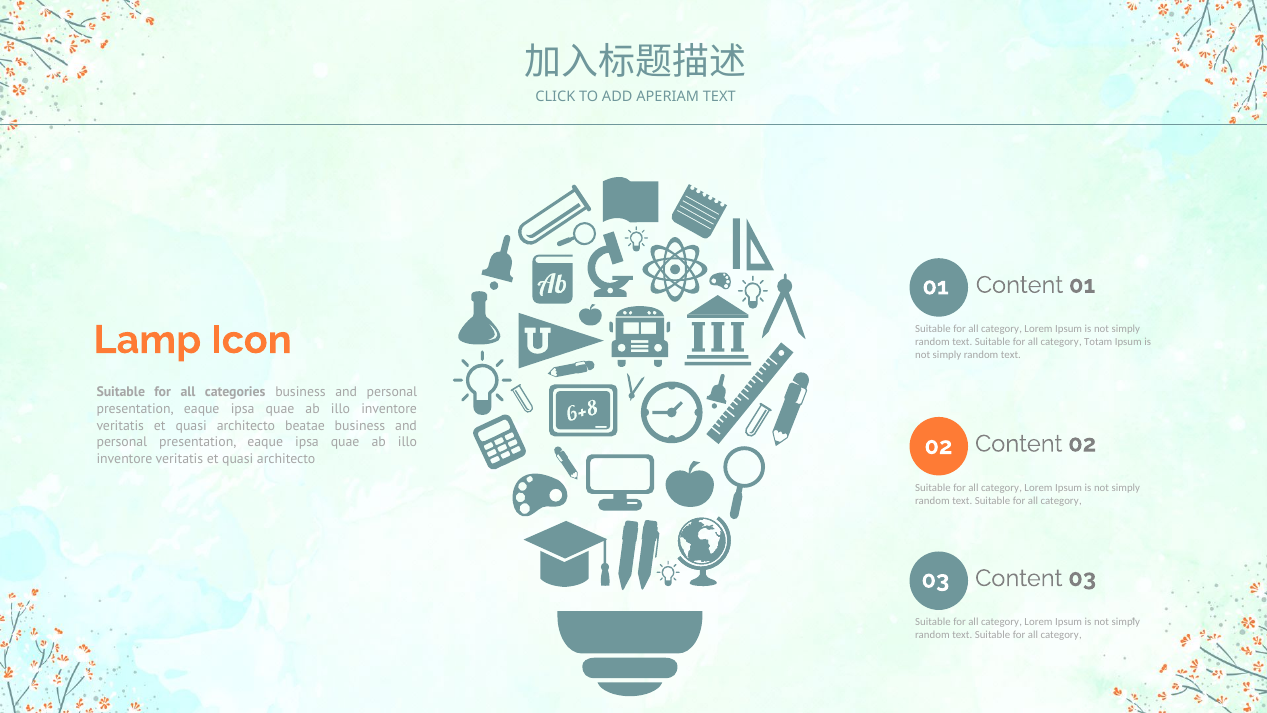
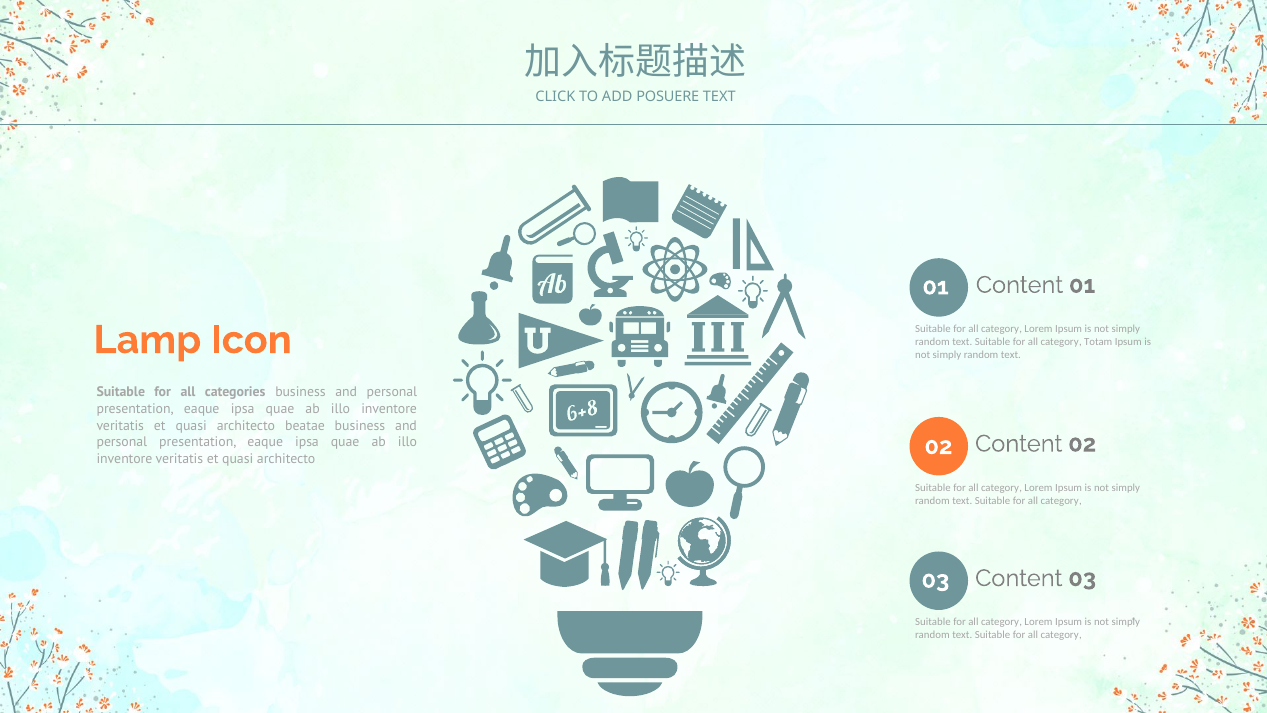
APERIAM: APERIAM -> POSUERE (668, 97)
